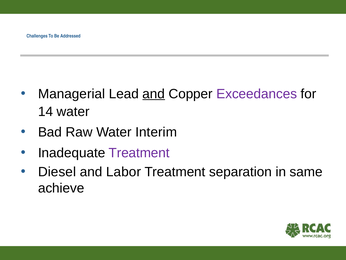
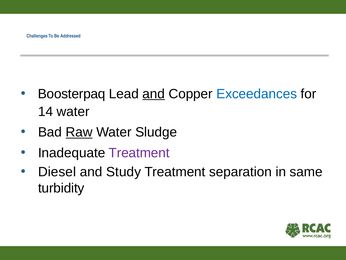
Managerial: Managerial -> Boosterpaq (72, 94)
Exceedances colour: purple -> blue (257, 94)
Raw underline: none -> present (79, 132)
Interim: Interim -> Sludge (156, 132)
Labor: Labor -> Study (124, 172)
achieve: achieve -> turbidity (61, 188)
